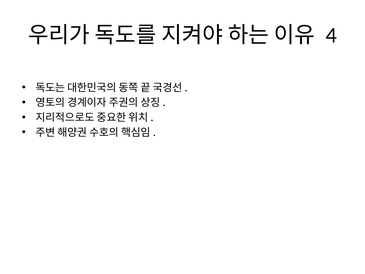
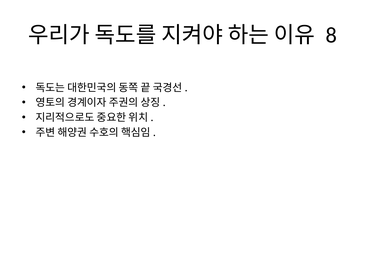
4: 4 -> 8 (331, 35)
